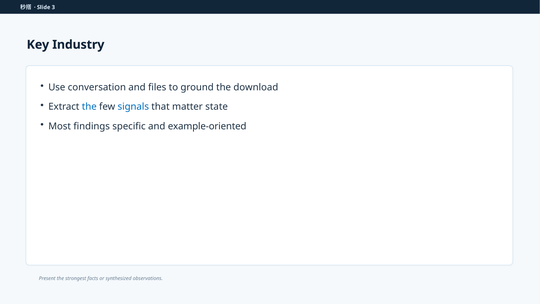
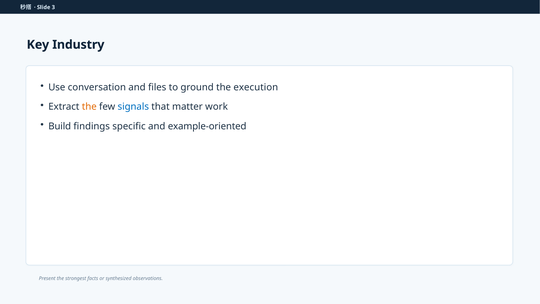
download: download -> execution (256, 87)
the colour: blue -> orange (89, 107)
state: state -> work (217, 107)
Most: Most -> Build (60, 126)
